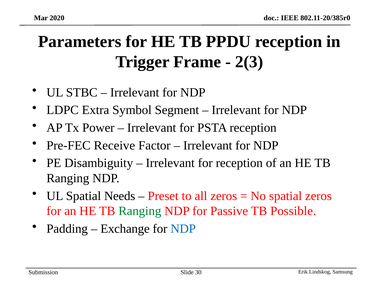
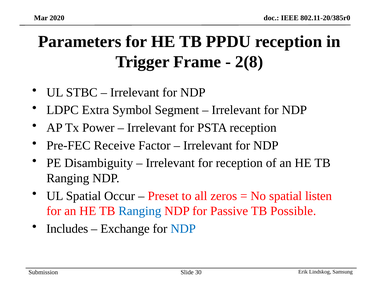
2(3: 2(3 -> 2(8 (249, 62)
Needs: Needs -> Occur (120, 196)
spatial zeros: zeros -> listen (319, 196)
Ranging colour: green -> blue (140, 211)
Padding: Padding -> Includes (67, 229)
